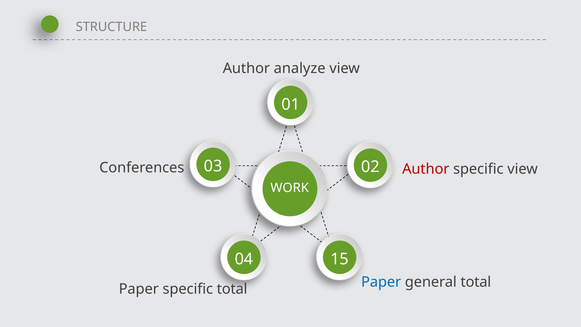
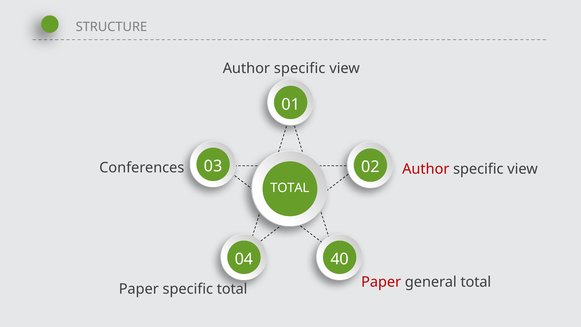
analyze: analyze -> specific (300, 68)
WORK: WORK -> TOTAL (290, 188)
15: 15 -> 40 (340, 259)
Paper colour: blue -> red (381, 282)
